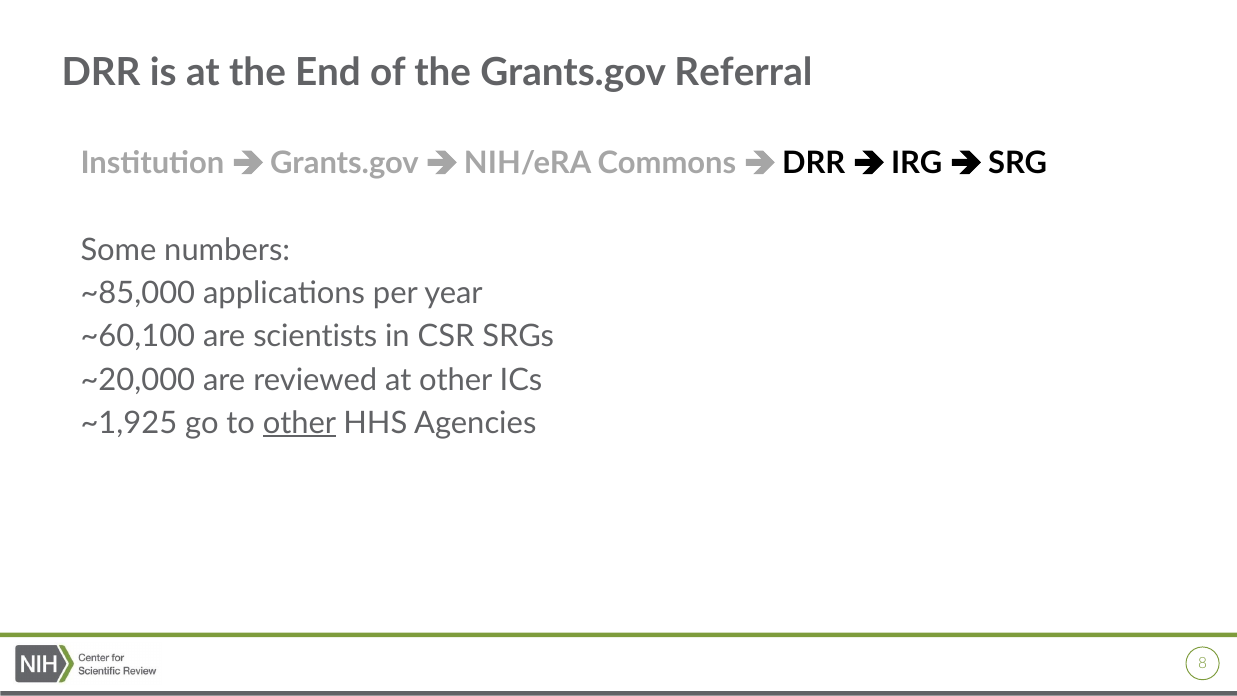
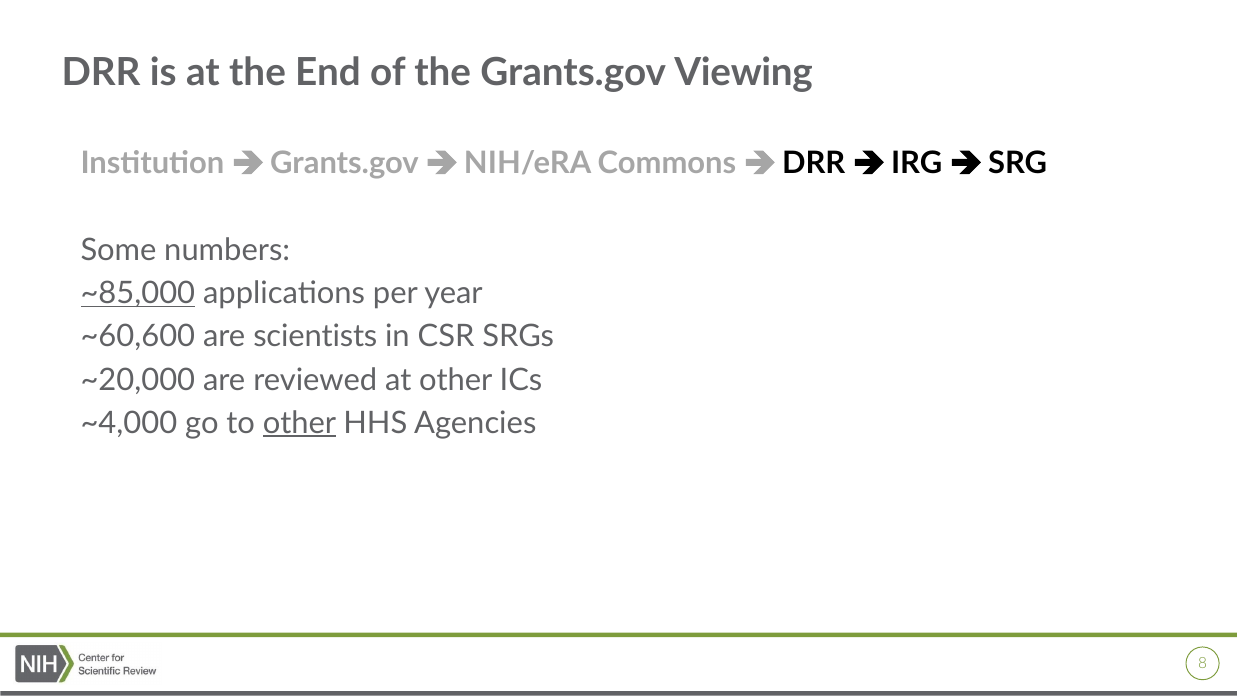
Referral: Referral -> Viewing (744, 72)
~85,000 underline: none -> present (138, 293)
~60,100: ~60,100 -> ~60,600 (138, 336)
~1,925: ~1,925 -> ~4,000 (129, 423)
